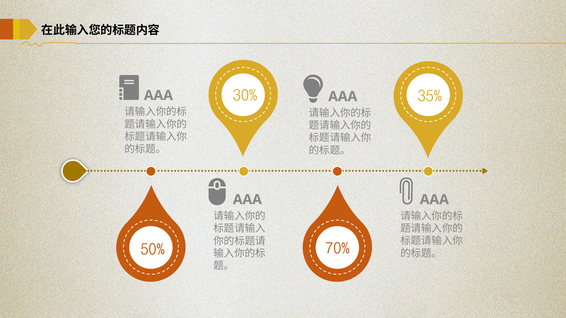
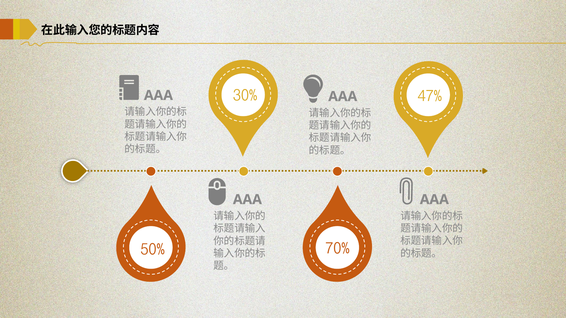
35%: 35% -> 47% (430, 96)
